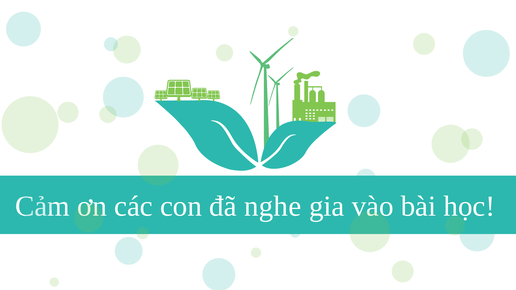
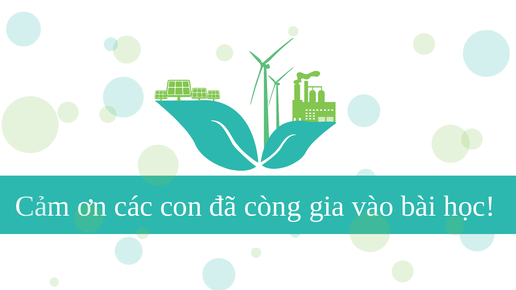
nghe: nghe -> còng (273, 207)
